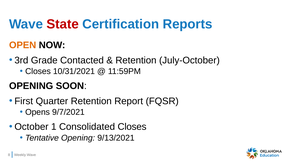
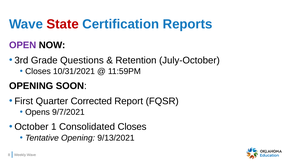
OPEN colour: orange -> purple (23, 45)
Contacted: Contacted -> Questions (82, 60)
Quarter Retention: Retention -> Corrected (91, 101)
